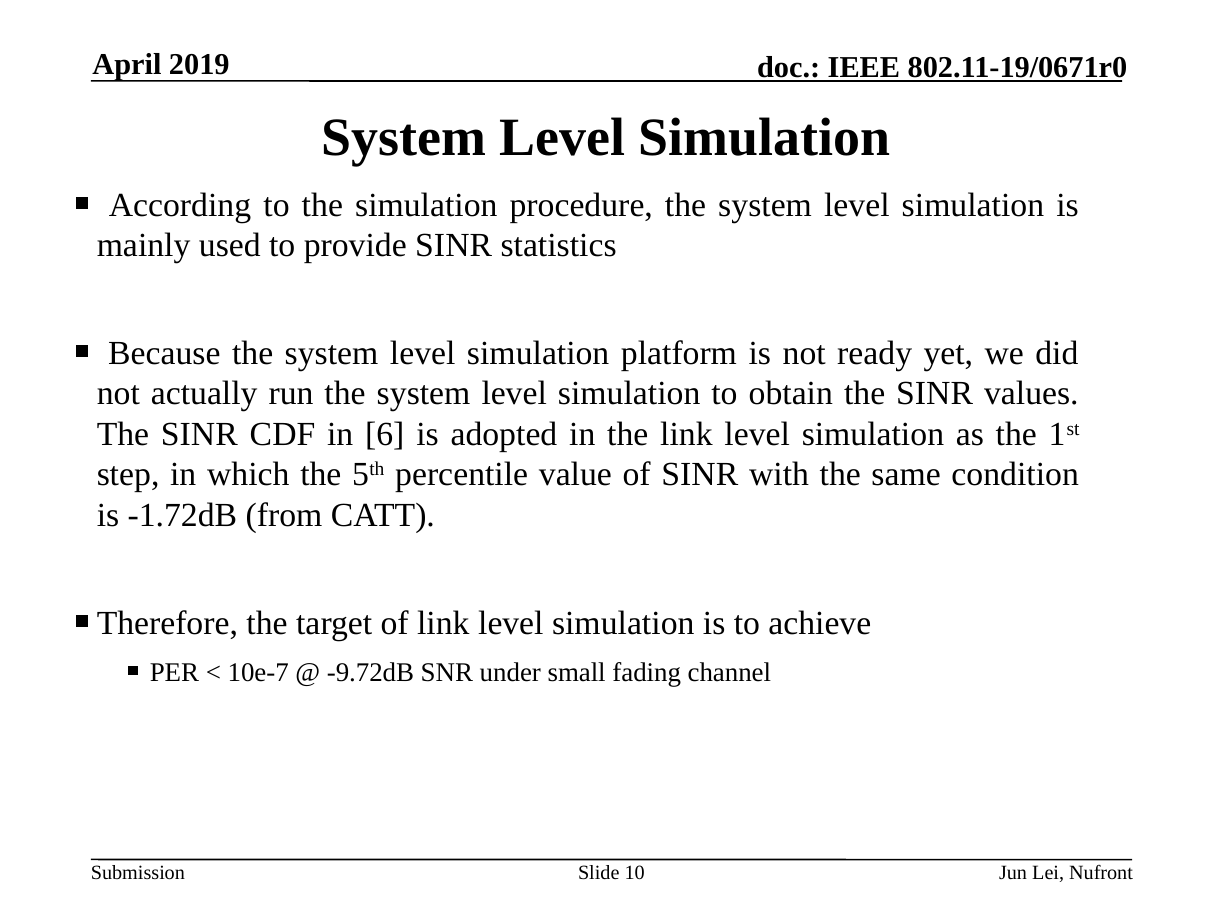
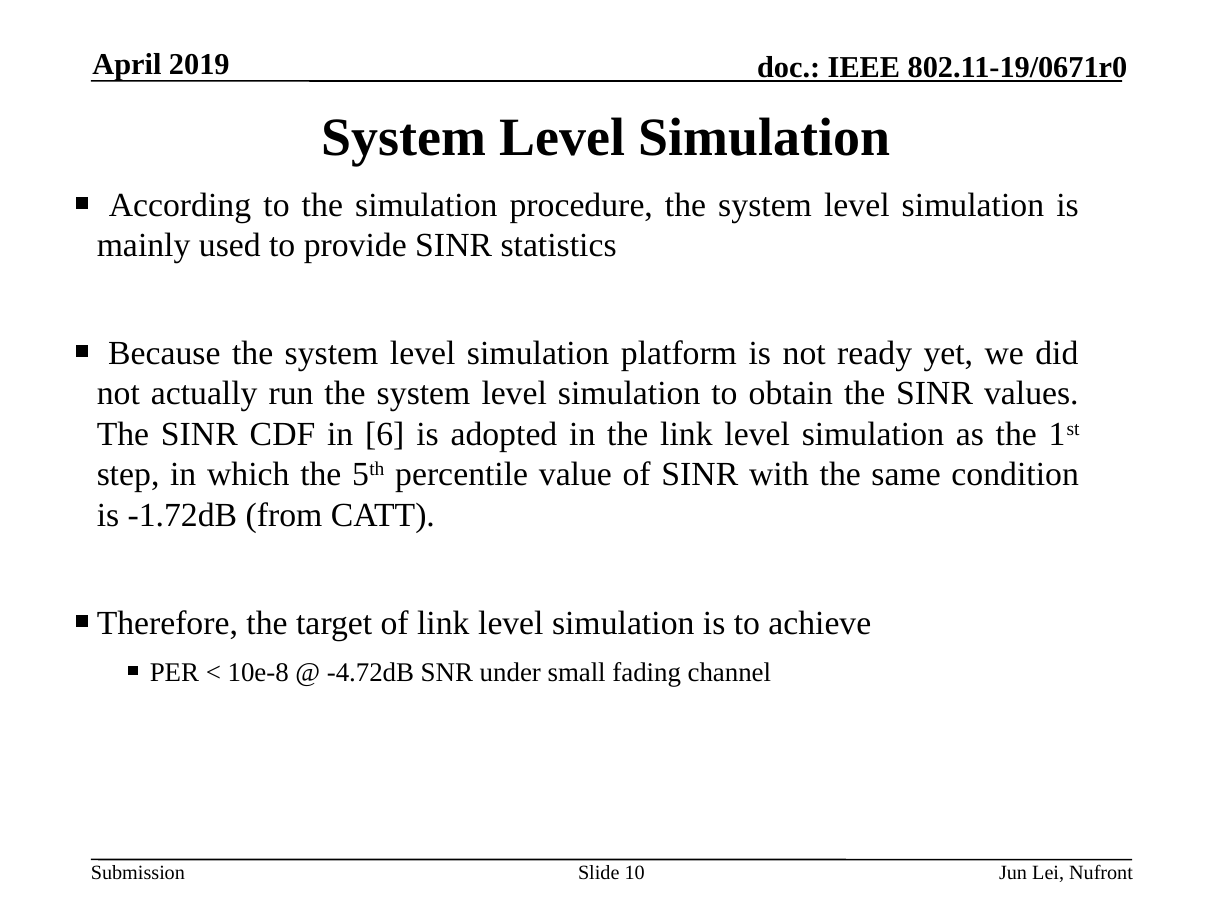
10e-7: 10e-7 -> 10e-8 (258, 672)
-9.72dB: -9.72dB -> -4.72dB (370, 672)
